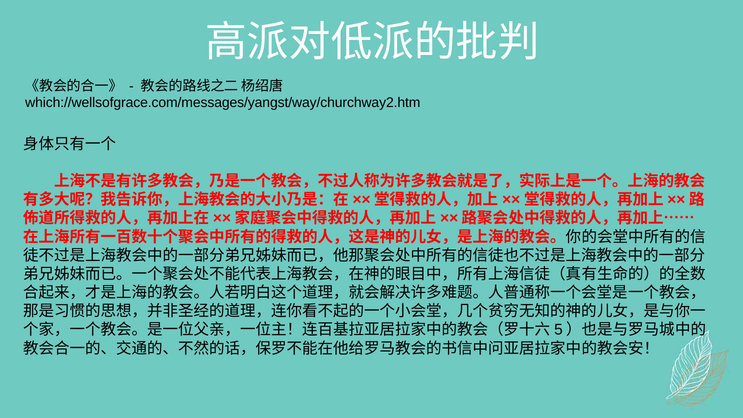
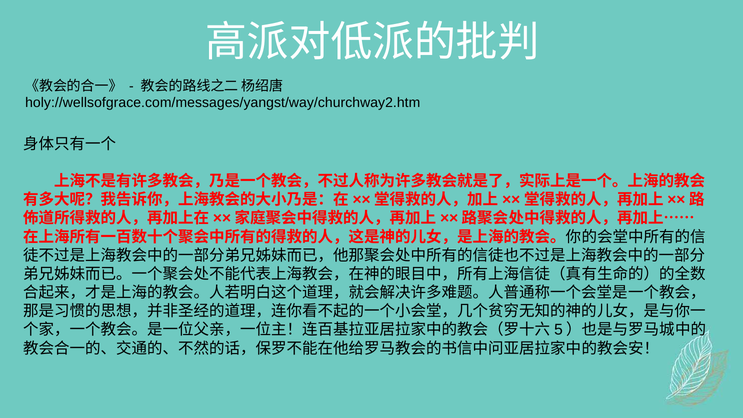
which://wellsofgrace.com/messages/yangst/way/churchway2.htm: which://wellsofgrace.com/messages/yangst/way/churchway2.htm -> holy://wellsofgrace.com/messages/yangst/way/churchway2.htm (223, 103)
